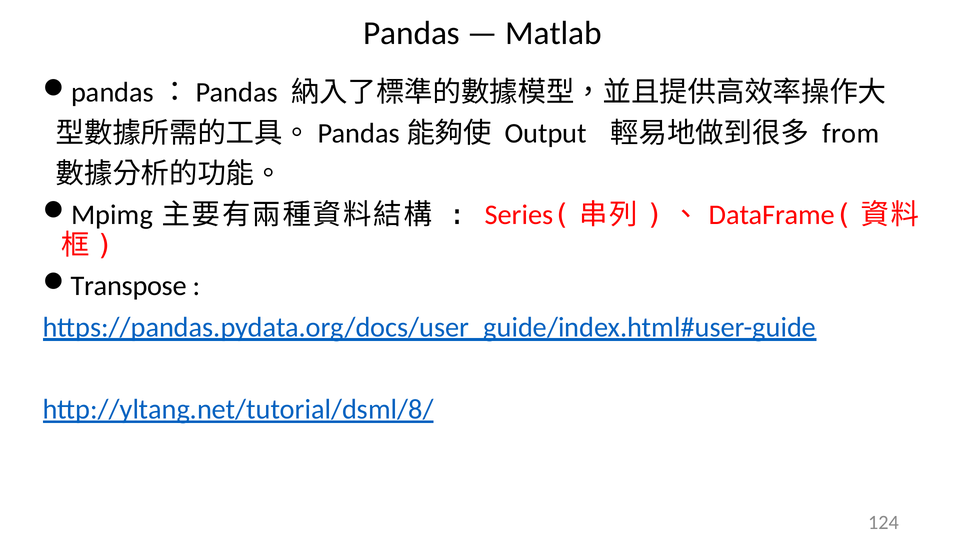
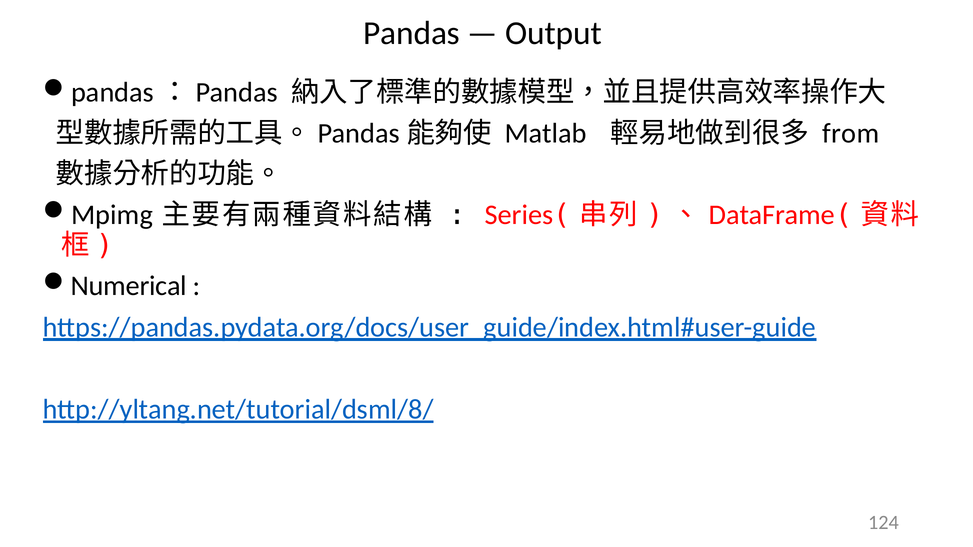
Matlab: Matlab -> Output (554, 33)
Output: Output -> Matlab (546, 133)
Transpose: Transpose -> Numerical (129, 286)
